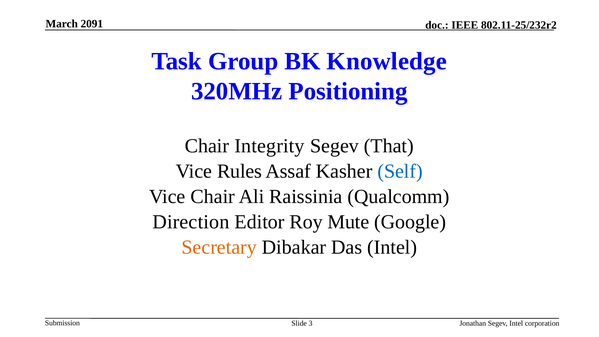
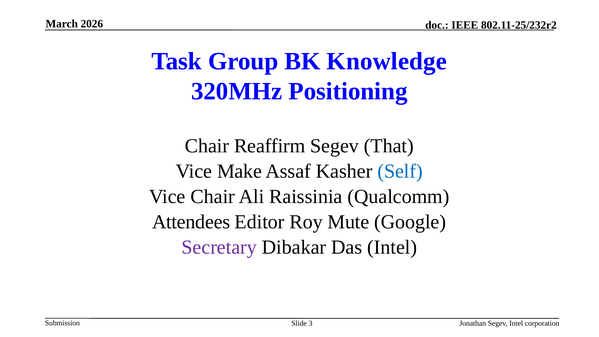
2091: 2091 -> 2026 (92, 24)
Integrity: Integrity -> Reaffirm (270, 146)
Rules: Rules -> Make (239, 171)
Direction: Direction -> Attendees (191, 222)
Secretary colour: orange -> purple (219, 247)
